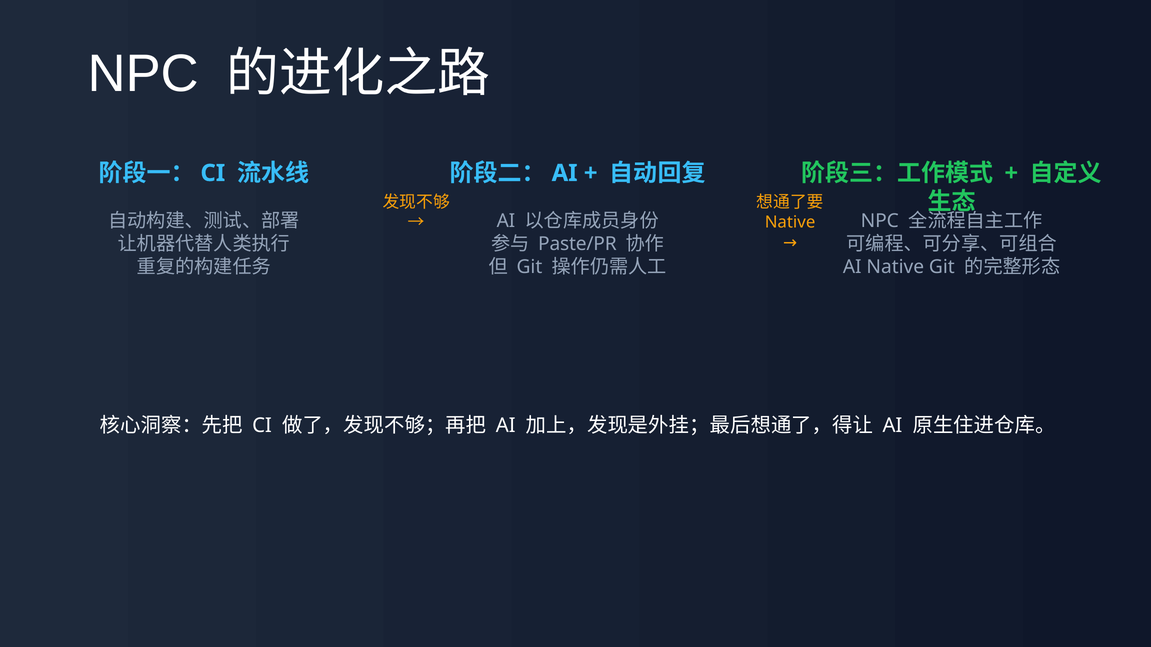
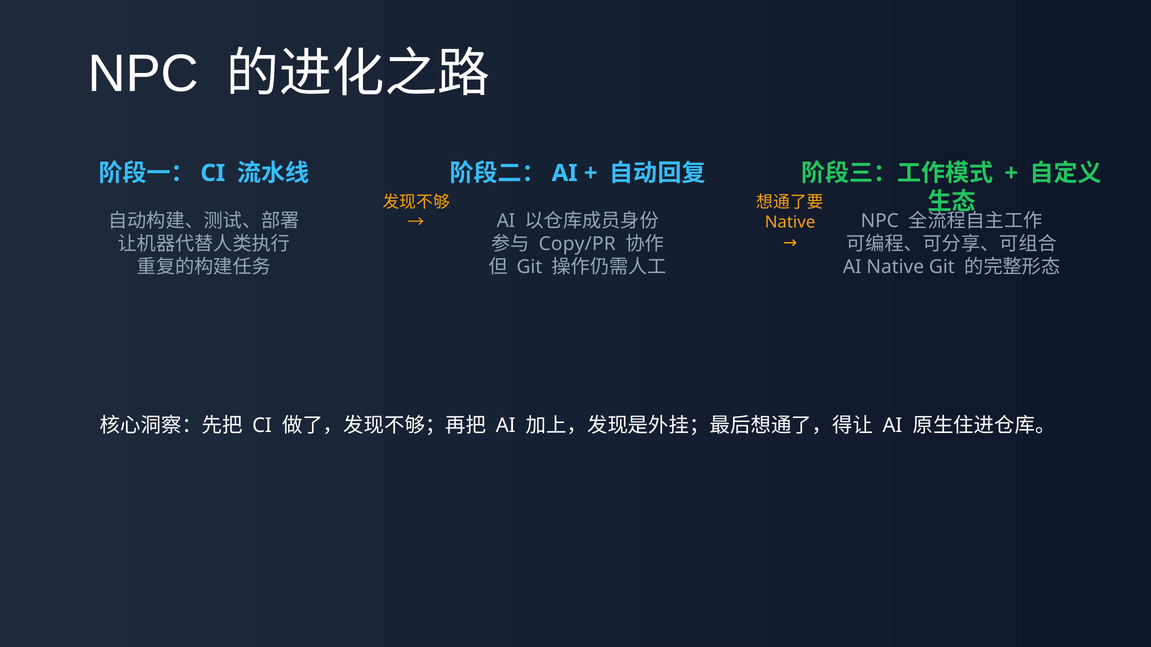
Paste/PR: Paste/PR -> Copy/PR (577, 244)
